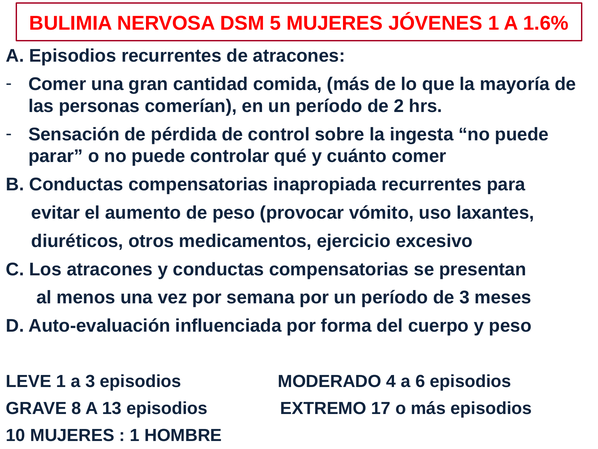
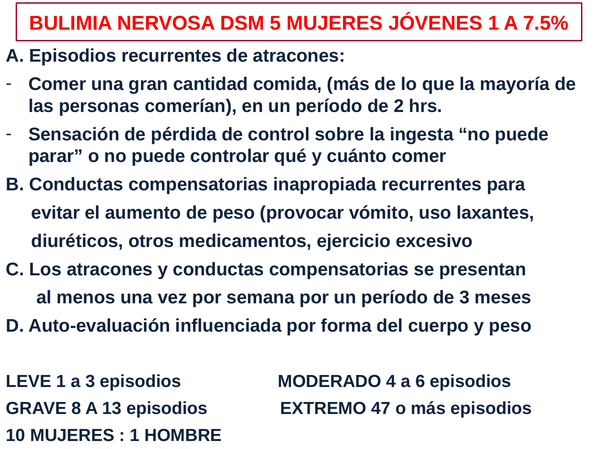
1.6%: 1.6% -> 7.5% (546, 23)
17: 17 -> 47 (381, 408)
